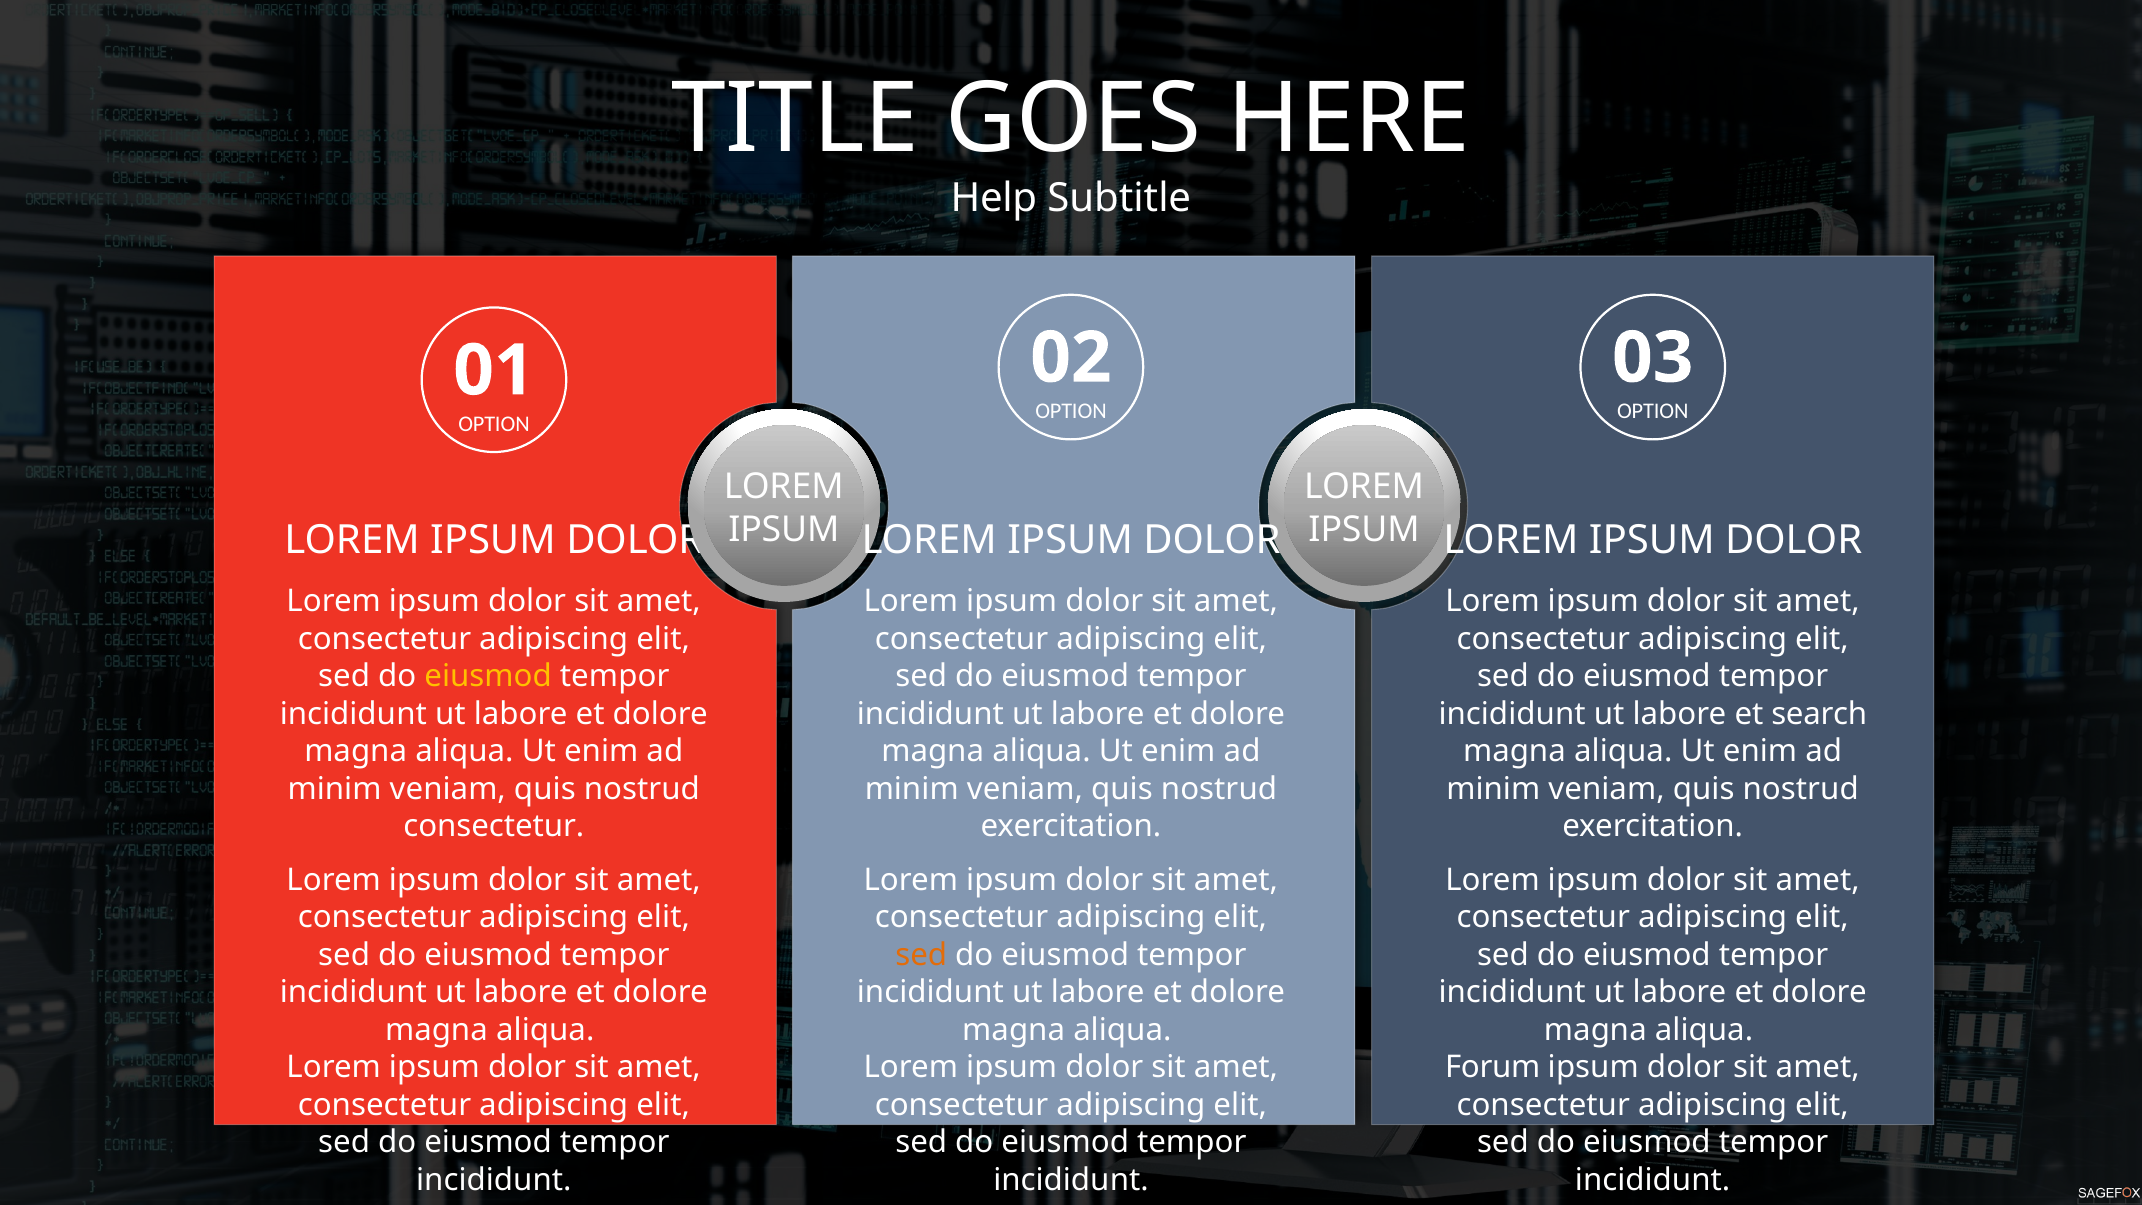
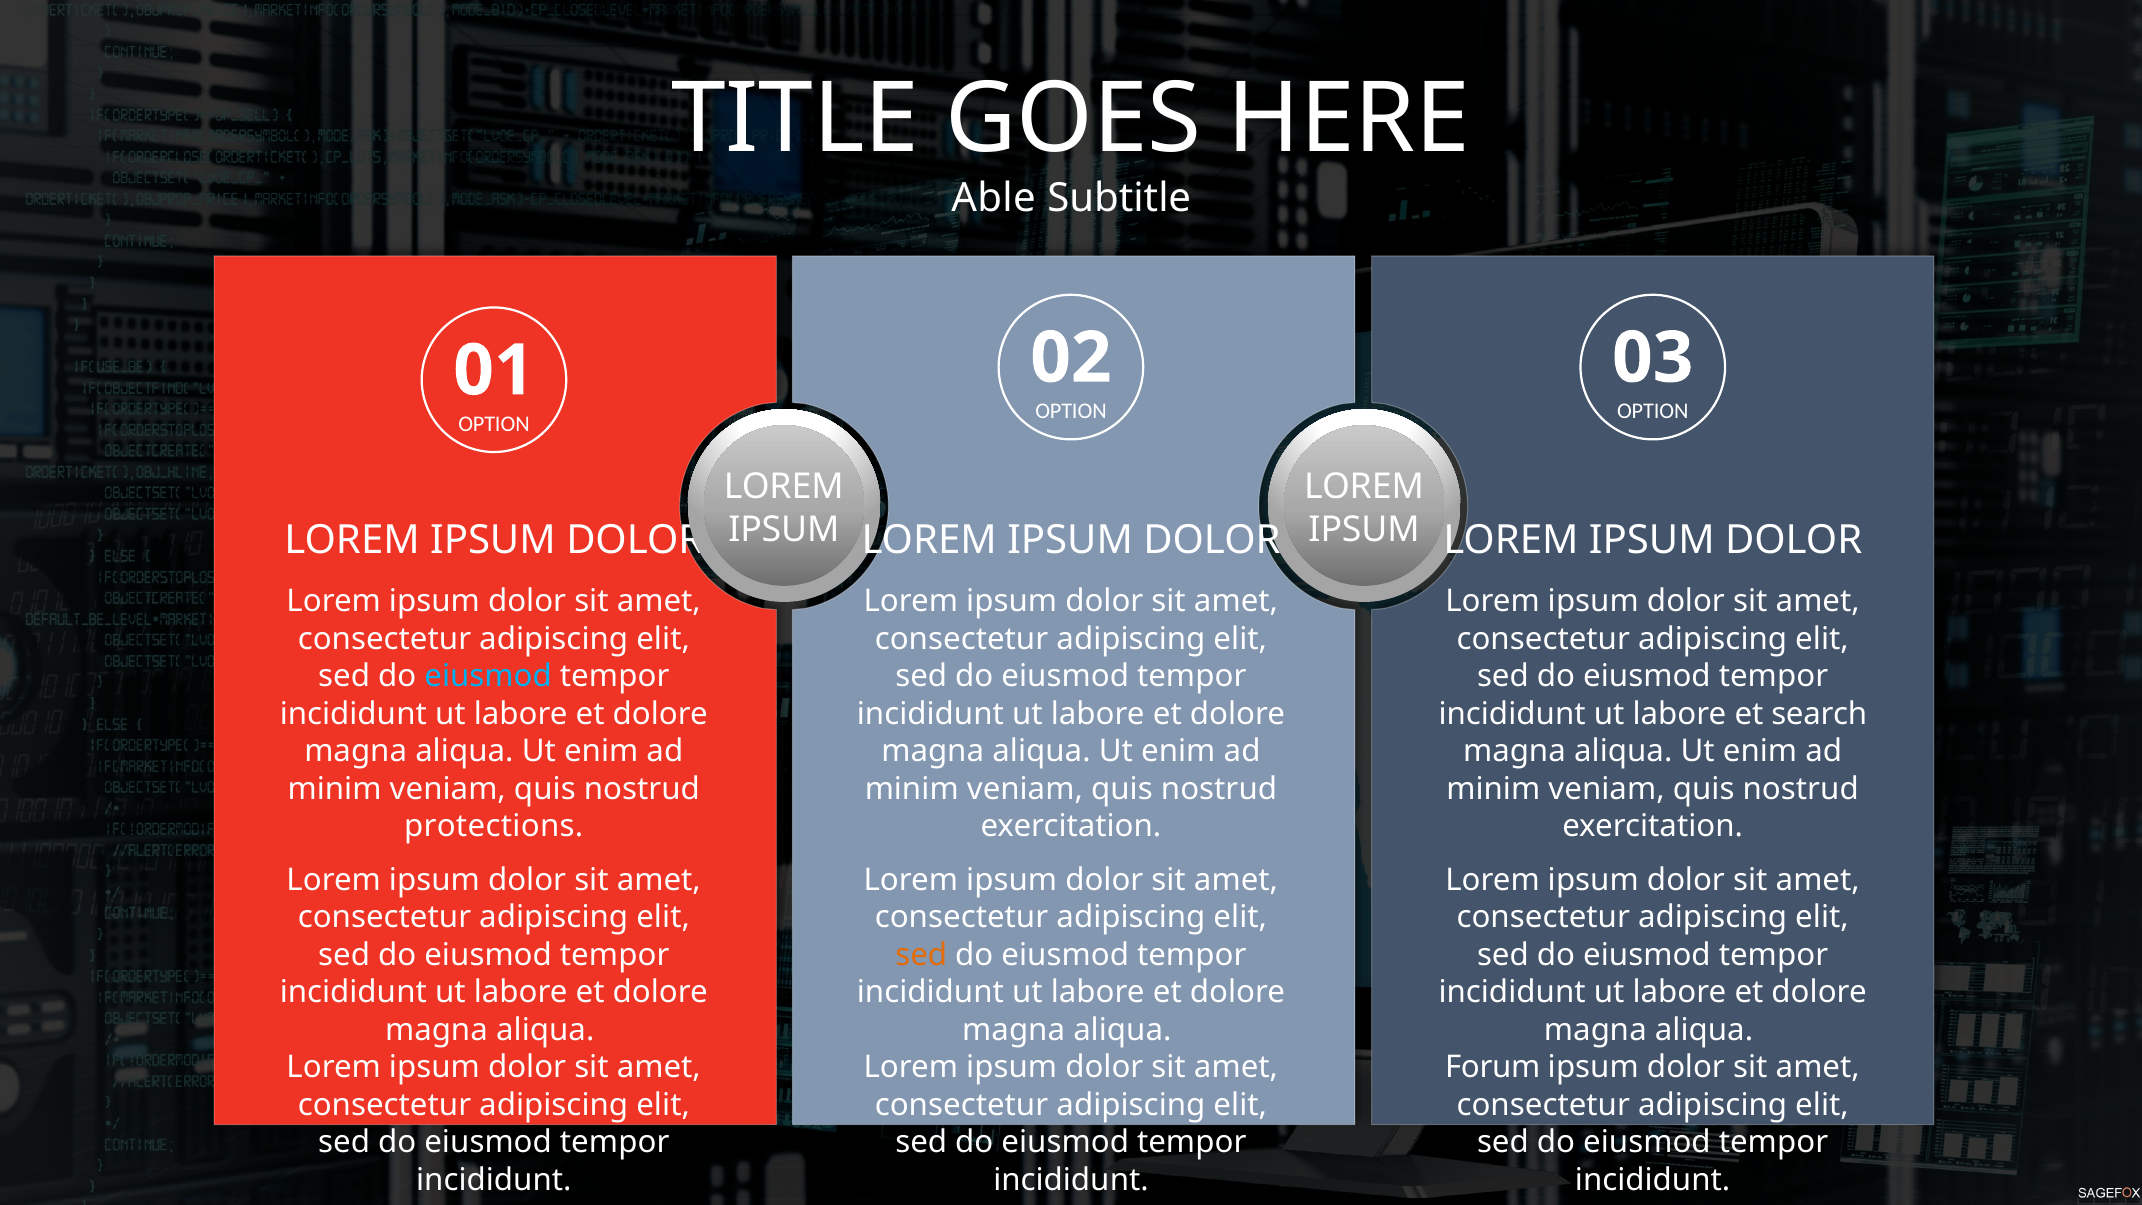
Help: Help -> Able (994, 198)
eiusmod colour: yellow -> light blue (488, 676)
consectetur: consectetur -> protections (494, 826)
